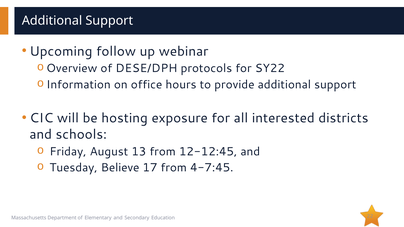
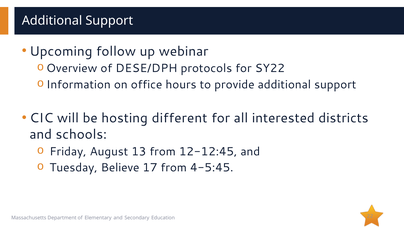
exposure: exposure -> different (180, 118)
4-7:45: 4-7:45 -> 4-5:45 (212, 168)
